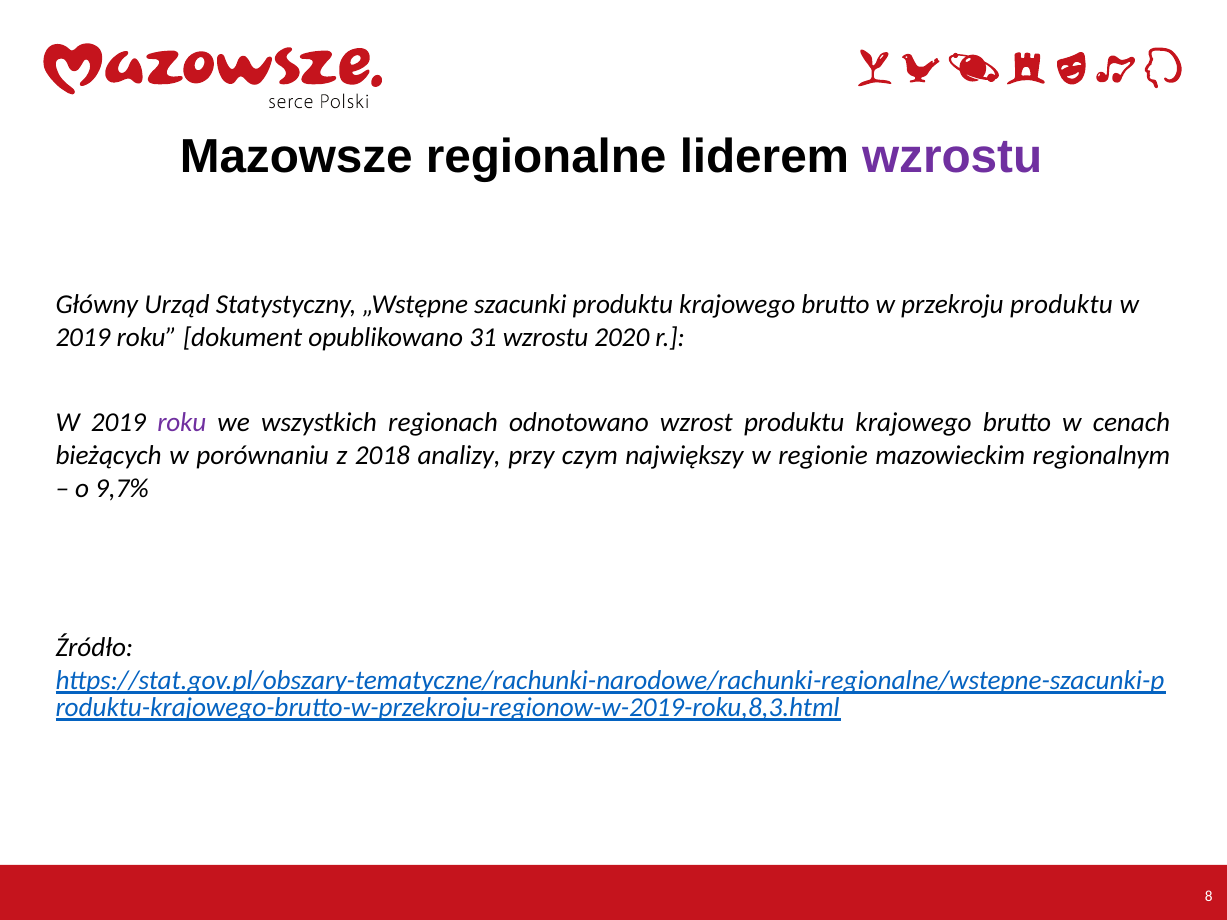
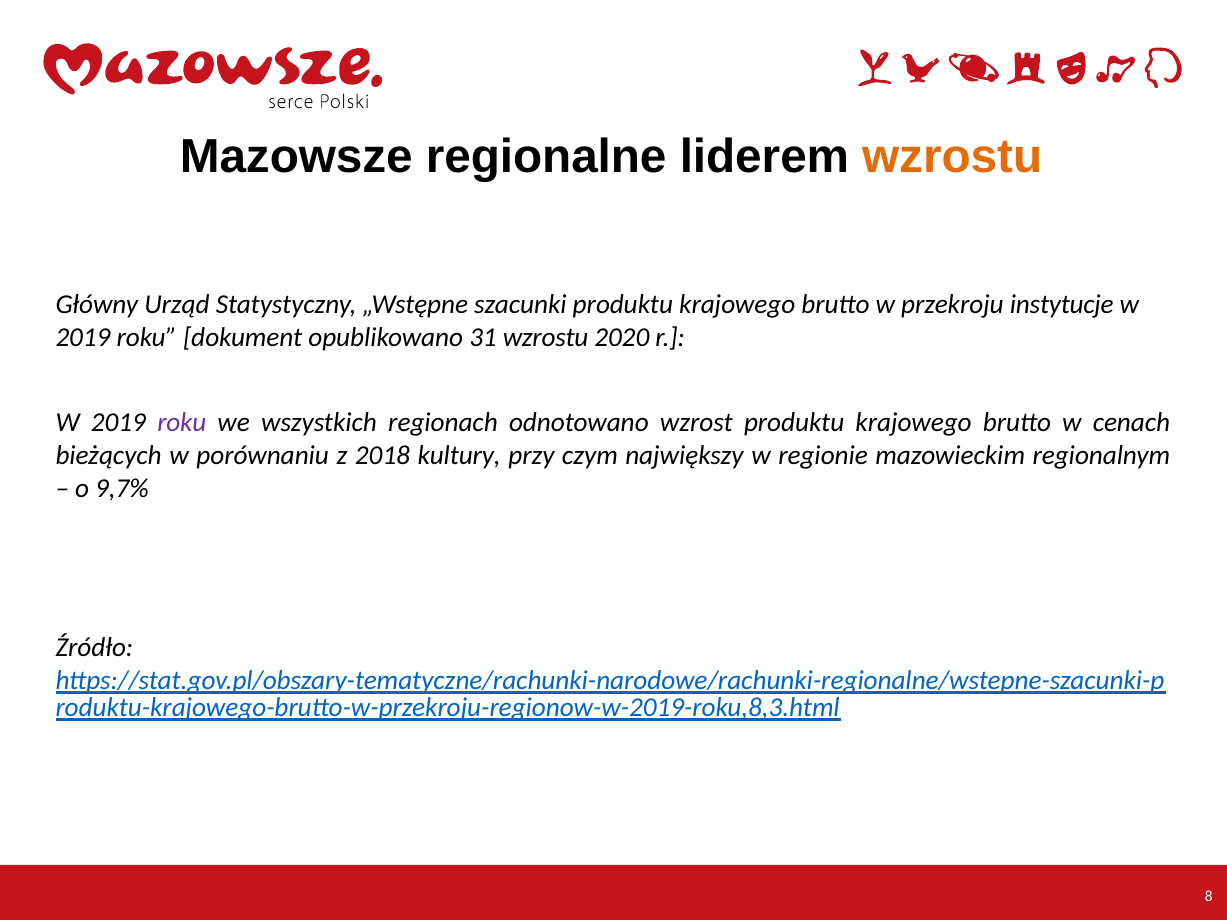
wzrostu colour: purple -> orange (952, 157)
przekroju produktu: produktu -> instytucje (1062, 304)
analizy: analizy -> kultury (459, 456)
